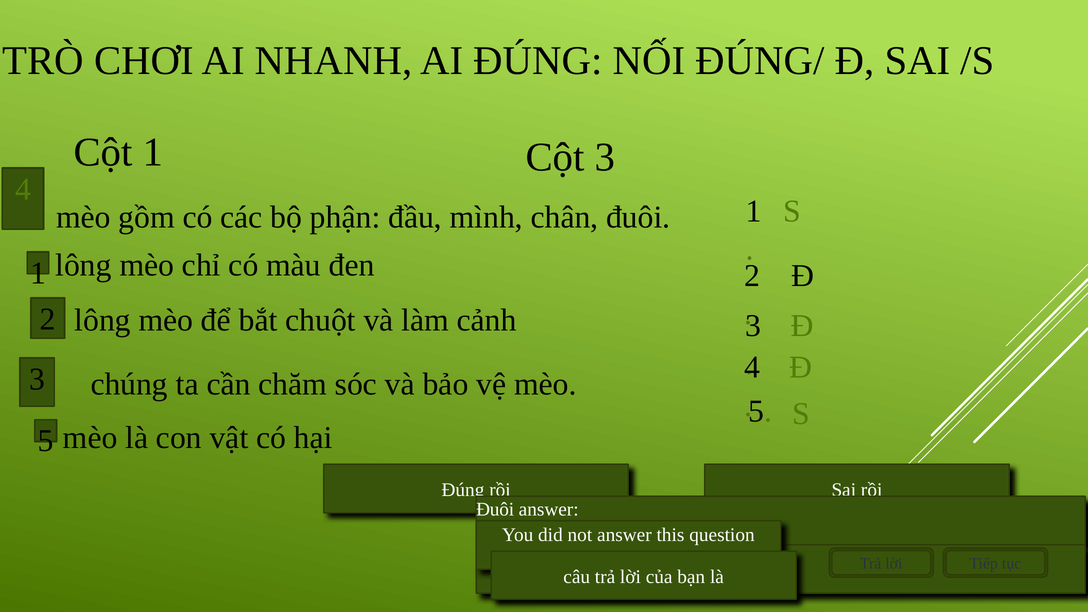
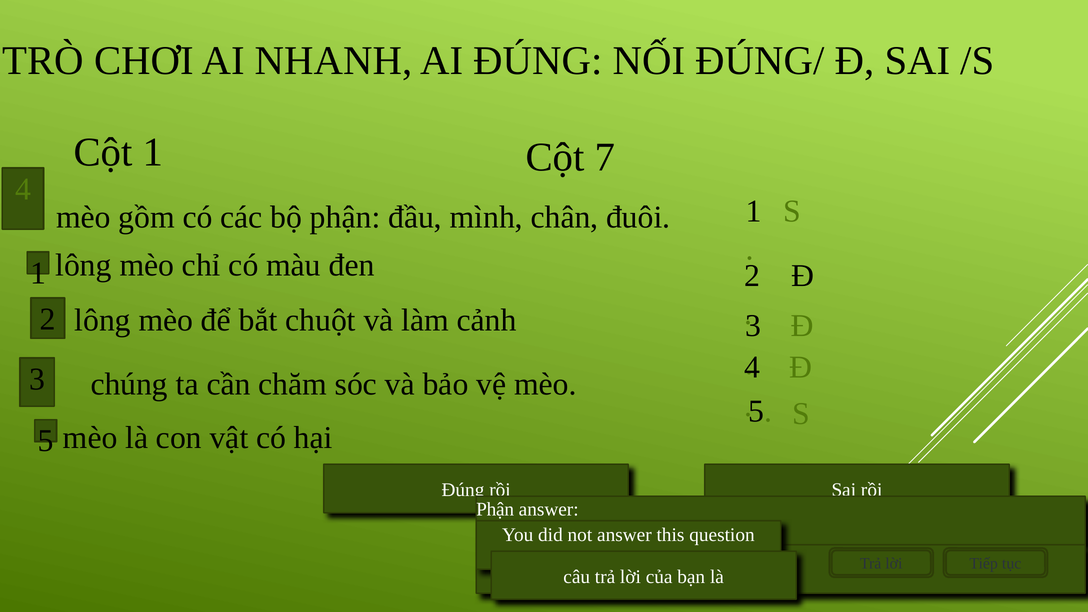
Cột 3: 3 -> 7 (605, 157)
Đuôi: Đuôi -> Phận (495, 509)
